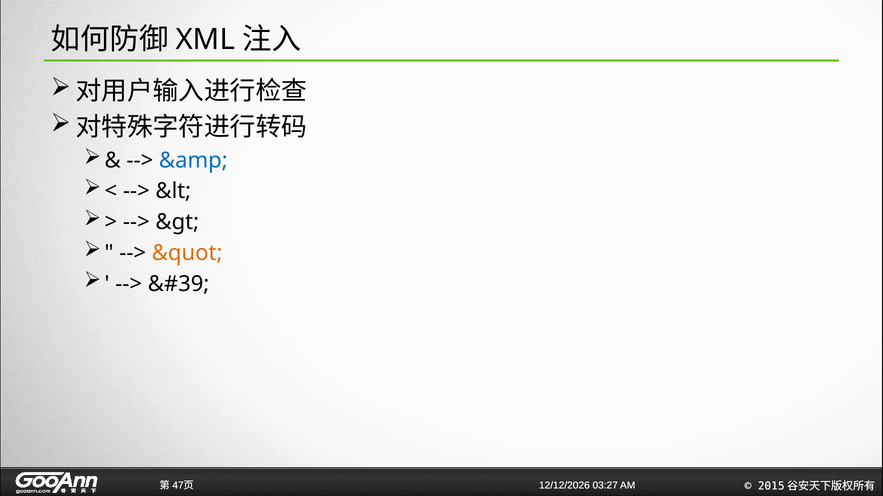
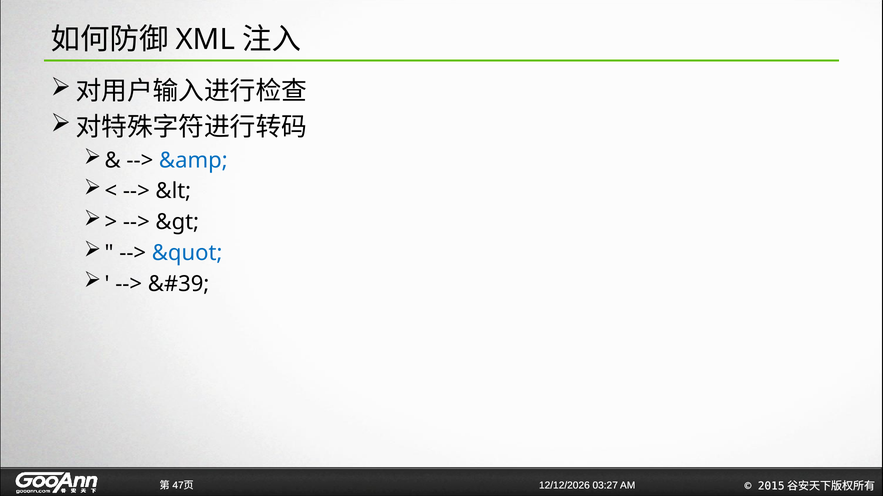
&quot colour: orange -> blue (187, 253)
